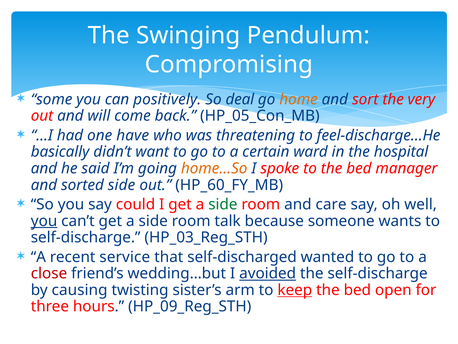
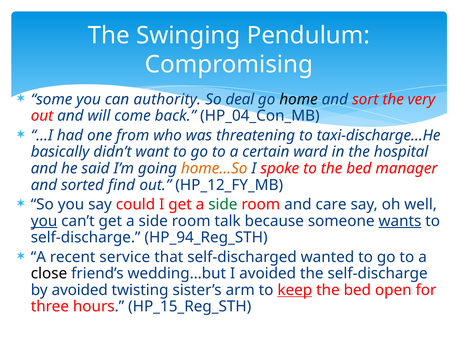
positively: positively -> authority (167, 99)
home colour: orange -> black (299, 99)
HP_05_Con_MB: HP_05_Con_MB -> HP_04_Con_MB (260, 116)
have: have -> from (133, 135)
feel-discharge…He: feel-discharge…He -> taxi-discharge…He (379, 135)
sorted side: side -> find (122, 185)
HP_60_FY_MB: HP_60_FY_MB -> HP_12_FY_MB (229, 185)
wants underline: none -> present (400, 221)
HP_03_Reg_STH: HP_03_Reg_STH -> HP_94_Reg_STH (206, 237)
close colour: red -> black (49, 273)
avoided underline: present -> none (268, 273)
by causing: causing -> avoided (80, 290)
HP_09_Reg_STH: HP_09_Reg_STH -> HP_15_Reg_STH (190, 306)
